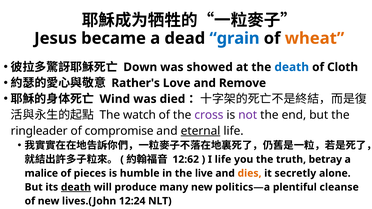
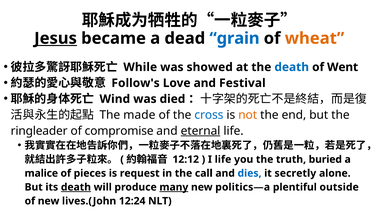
Jesus underline: none -> present (56, 38)
Down: Down -> While (140, 67)
Cloth: Cloth -> Went (343, 67)
Rather's: Rather's -> Follow's (136, 83)
Remove: Remove -> Festival (242, 83)
watch: watch -> made (139, 115)
cross colour: purple -> blue (209, 115)
not colour: purple -> orange (248, 115)
12:62: 12:62 -> 12:12 (186, 160)
betray: betray -> buried (325, 160)
humble: humble -> request (140, 173)
live: live -> call (204, 173)
dies colour: orange -> blue (250, 173)
many underline: none -> present (174, 187)
cleanse: cleanse -> outside (339, 187)
